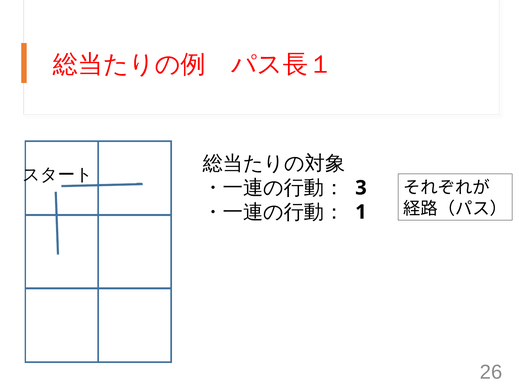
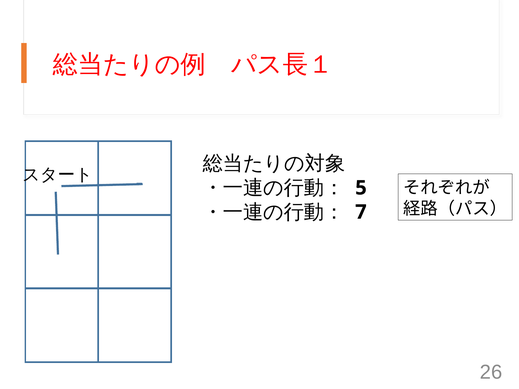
3: 3 -> 5 (361, 188)
1: 1 -> 7 (361, 212)
